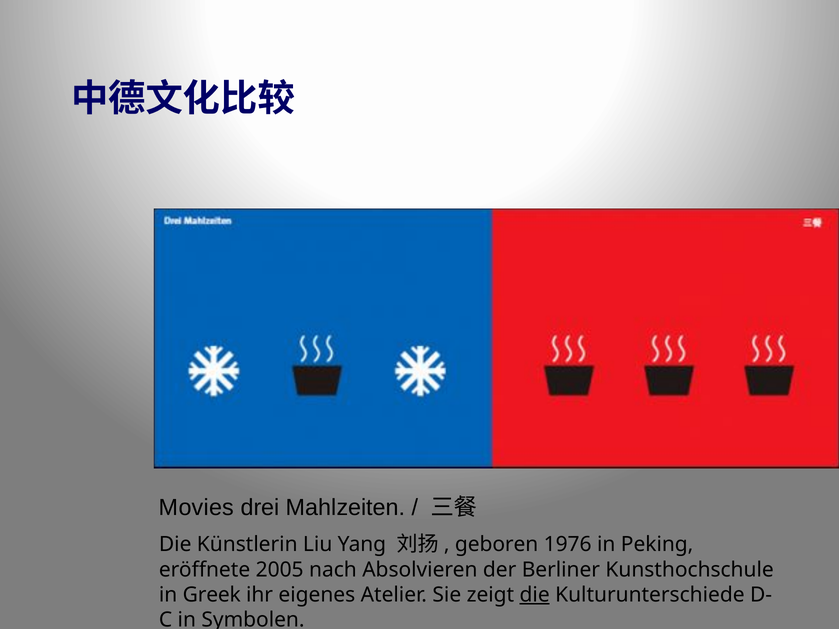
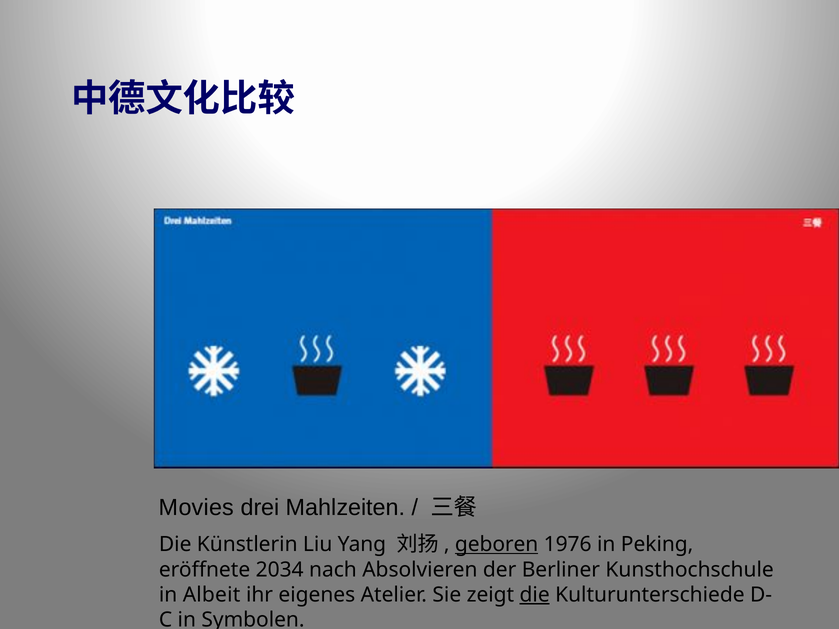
geboren underline: none -> present (497, 545)
2005: 2005 -> 2034 (280, 570)
Greek: Greek -> Albeit (212, 595)
